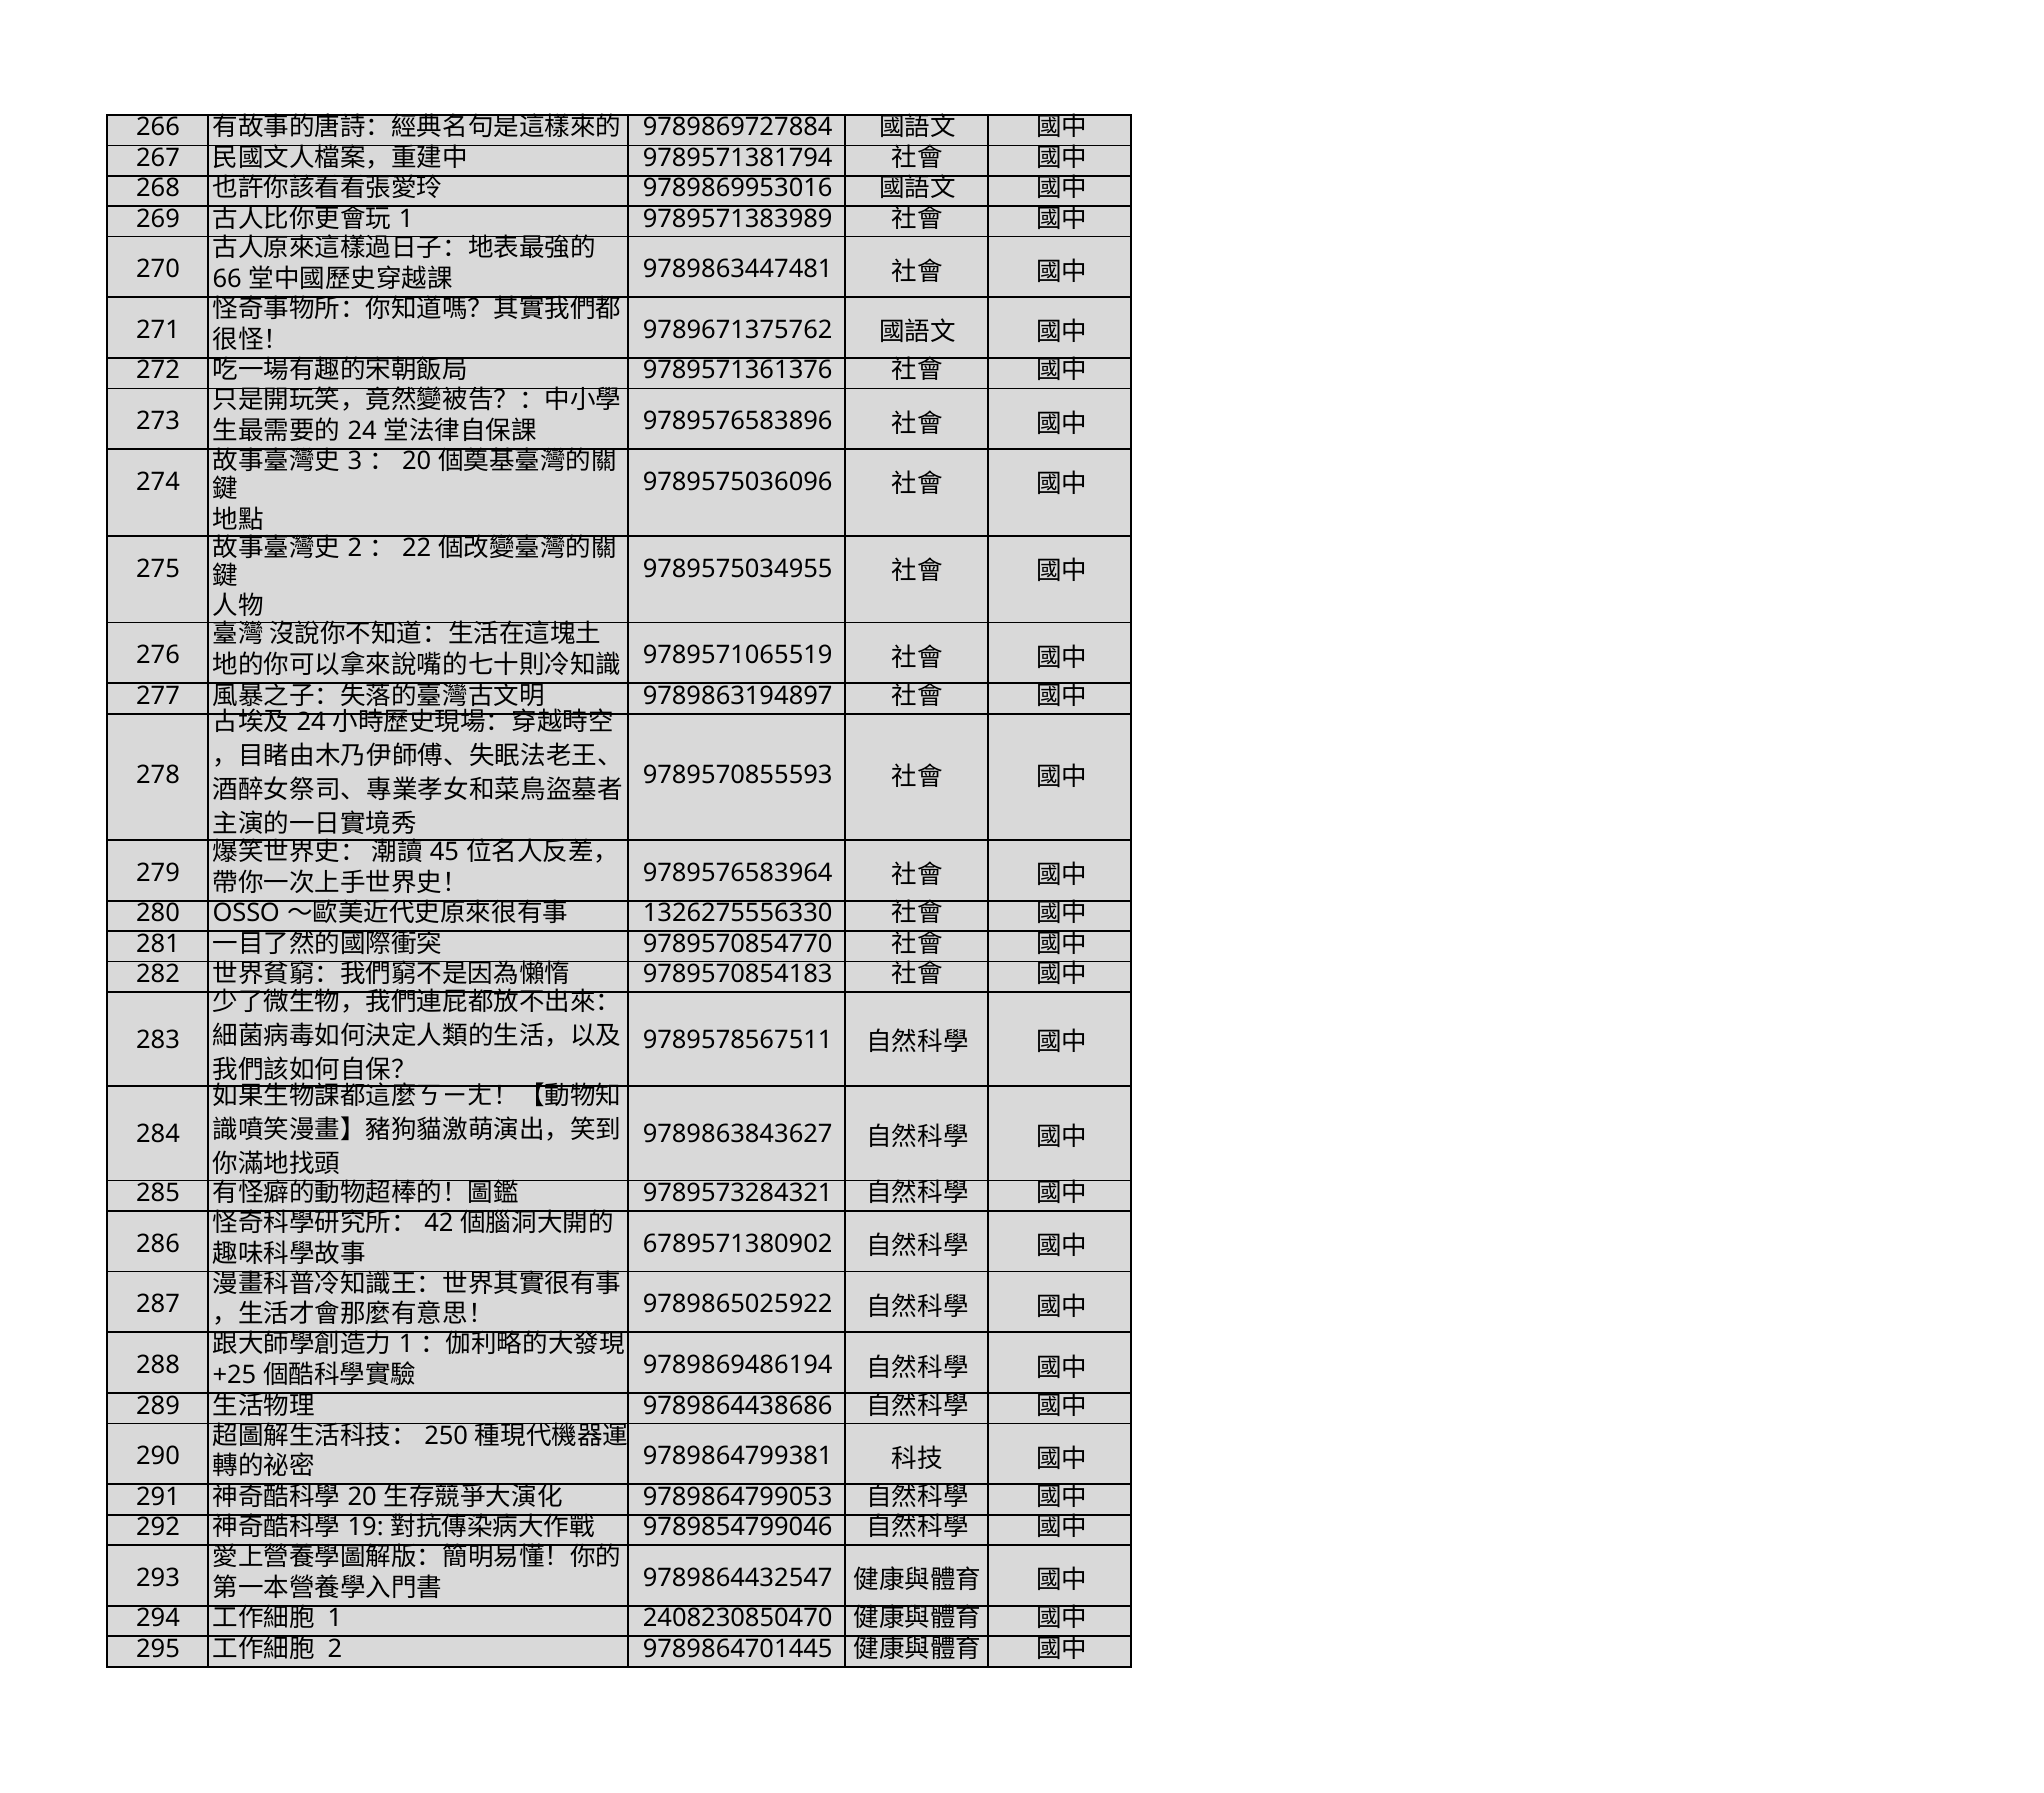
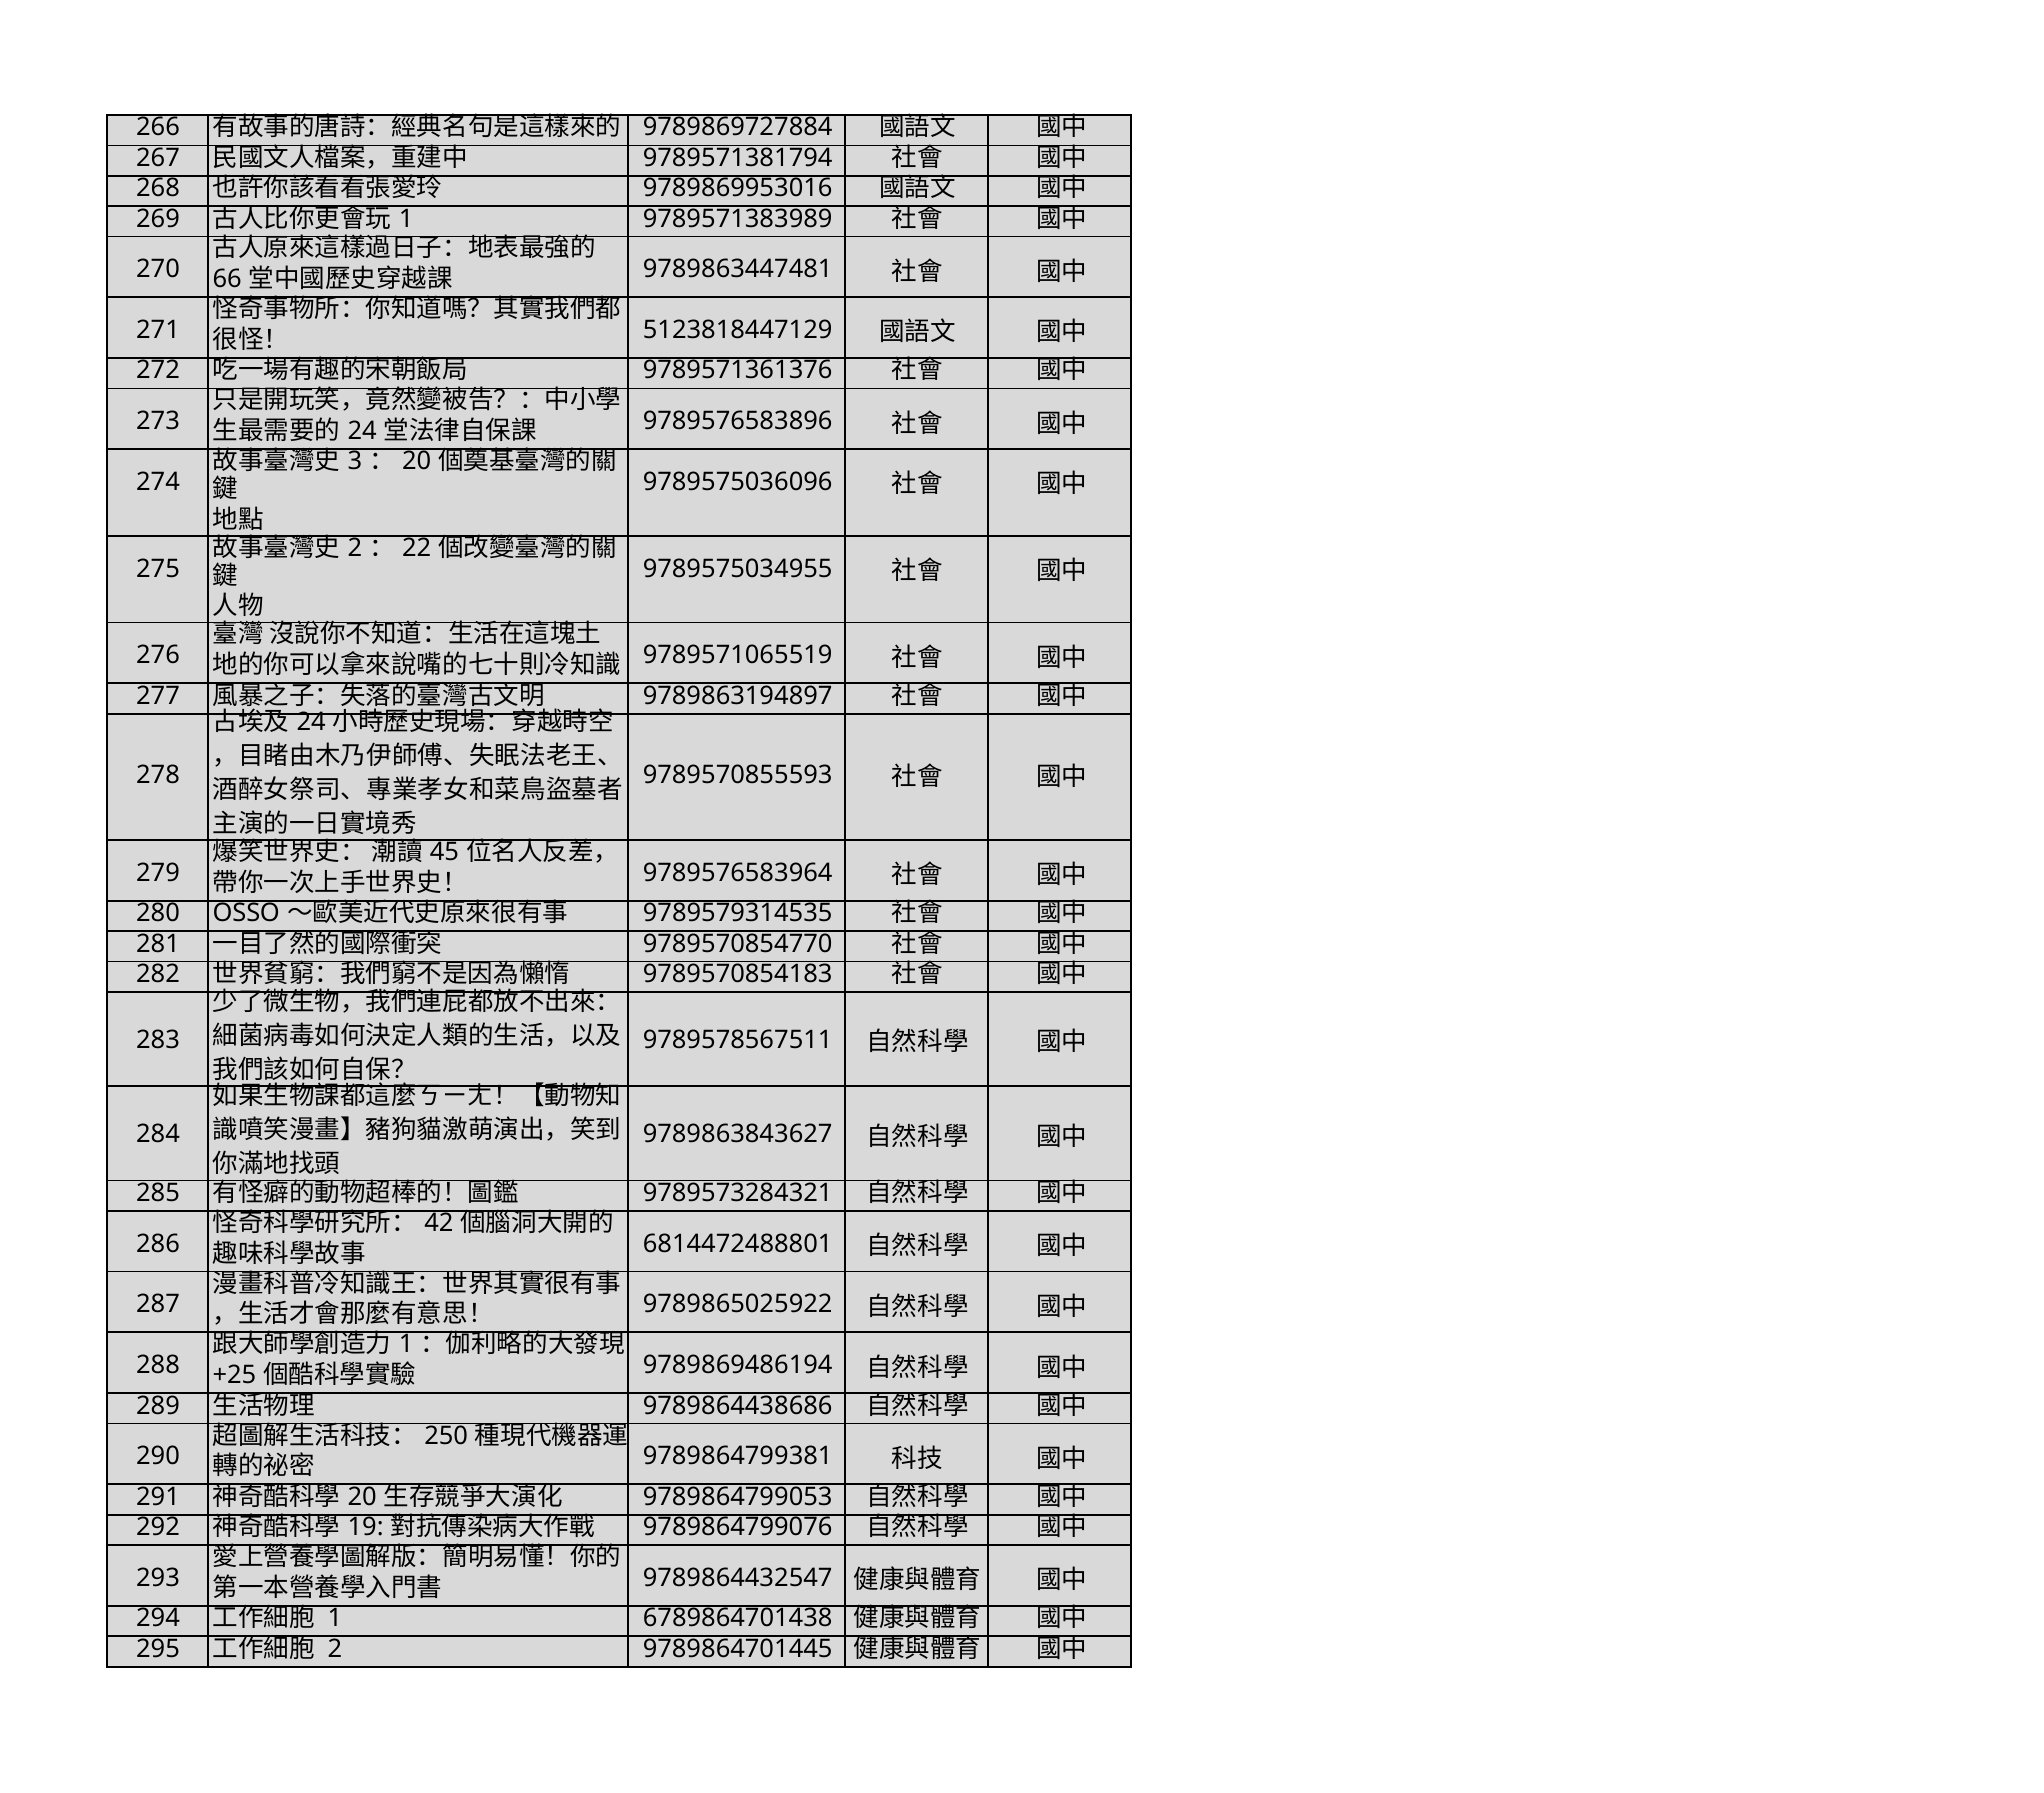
9789671375762: 9789671375762 -> 5123818447129 (738, 330)
1326275556330: 1326275556330 -> 9789579314535 (738, 913)
6789571380902: 6789571380902 -> 6814472488801 (738, 1244)
9789854799046: 9789854799046 -> 9789864799076 (738, 1527)
2408230850470: 2408230850470 -> 6789864701438 (738, 1618)
